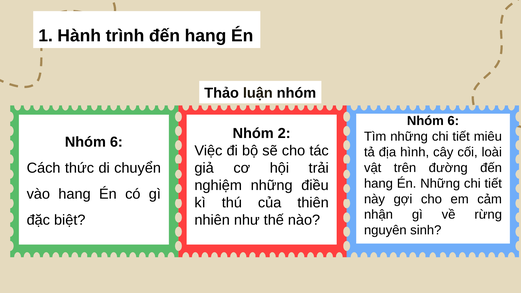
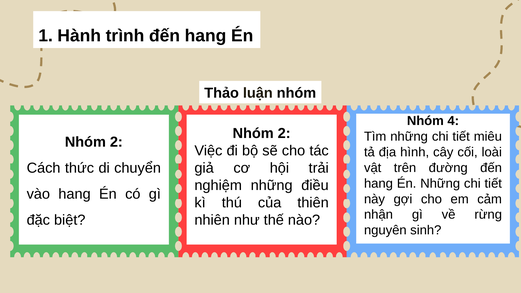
6: 6 -> 4 (453, 121)
6: 6 -> 2 (116, 142)
